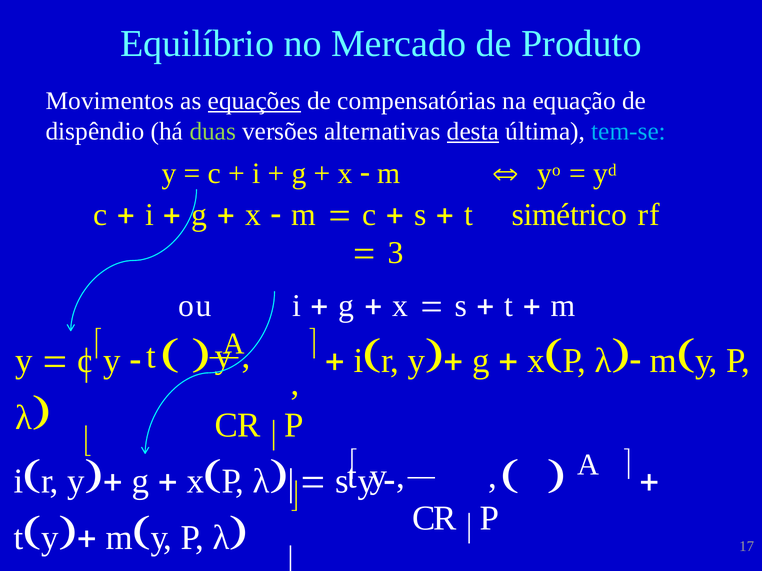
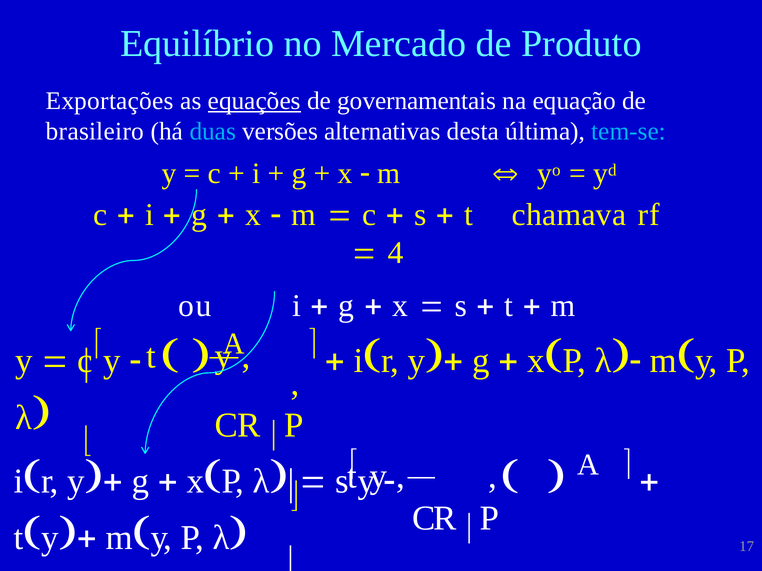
Movimentos: Movimentos -> Exportações (110, 101)
compensatórias: compensatórias -> governamentais (417, 101)
dispêndio: dispêndio -> brasileiro (95, 131)
duas colour: light green -> light blue (213, 131)
desta underline: present -> none (473, 131)
simétrico: simétrico -> chamava (569, 215)
3: 3 -> 4 (396, 253)
